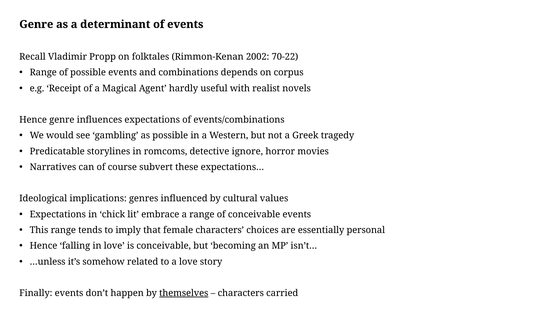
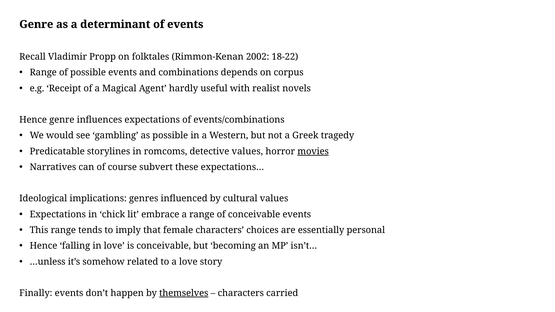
70-22: 70-22 -> 18-22 (285, 57)
detective ignore: ignore -> values (247, 151)
movies underline: none -> present (313, 151)
